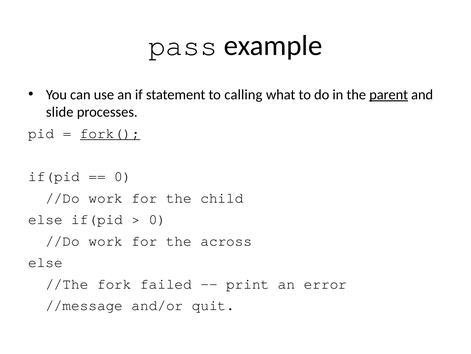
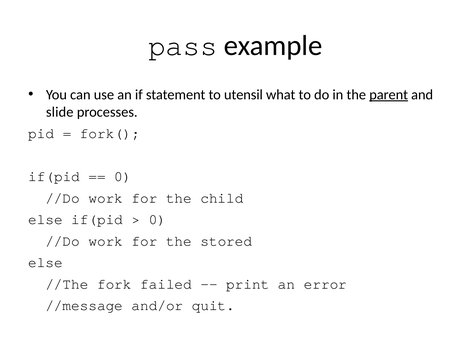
calling: calling -> utensil (243, 94)
fork( underline: present -> none (110, 133)
across: across -> stored (226, 240)
